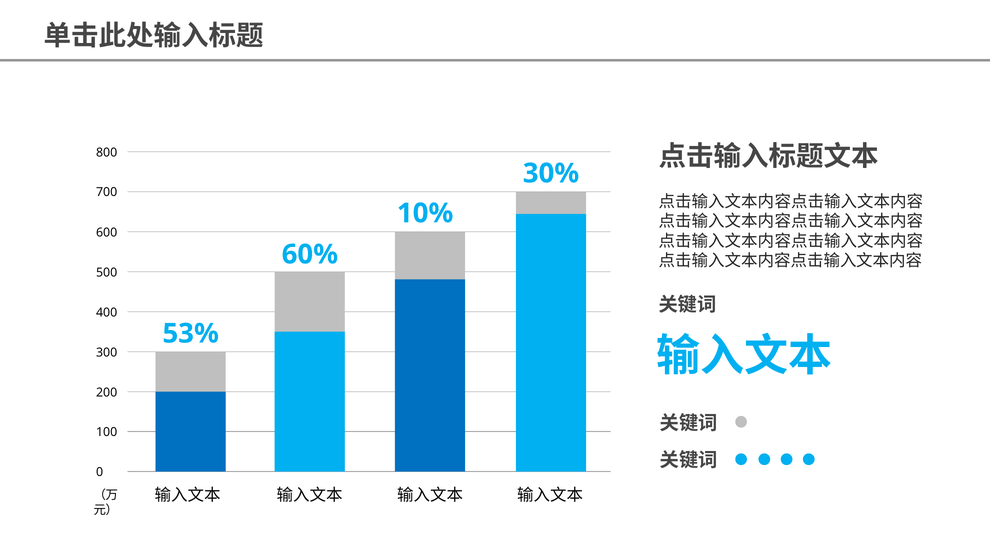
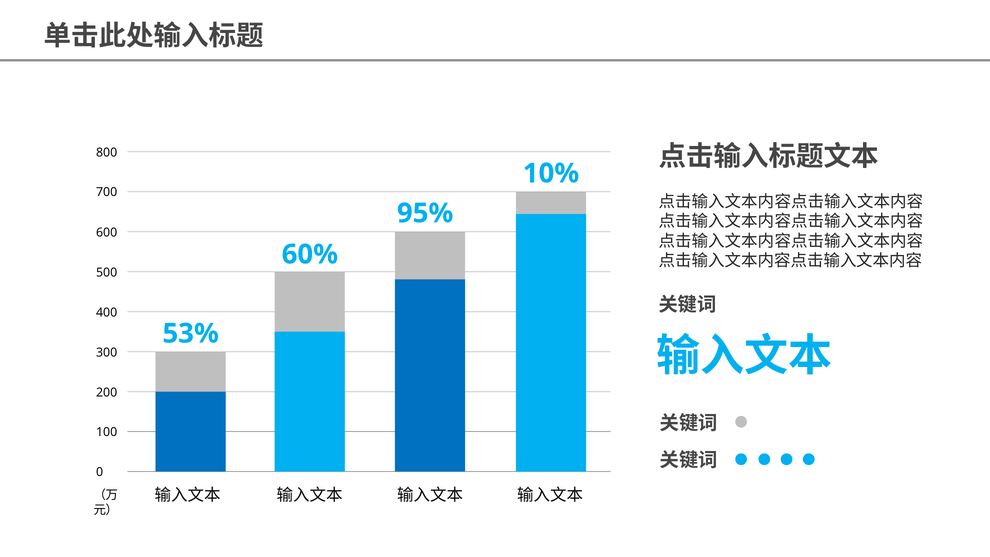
30%: 30% -> 10% (551, 173)
10%: 10% -> 95% (425, 213)
